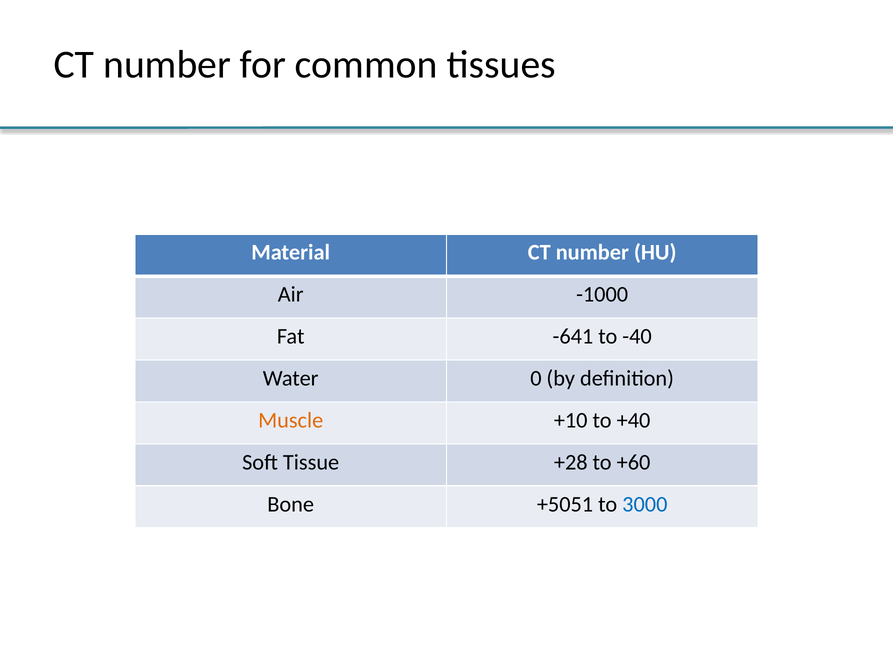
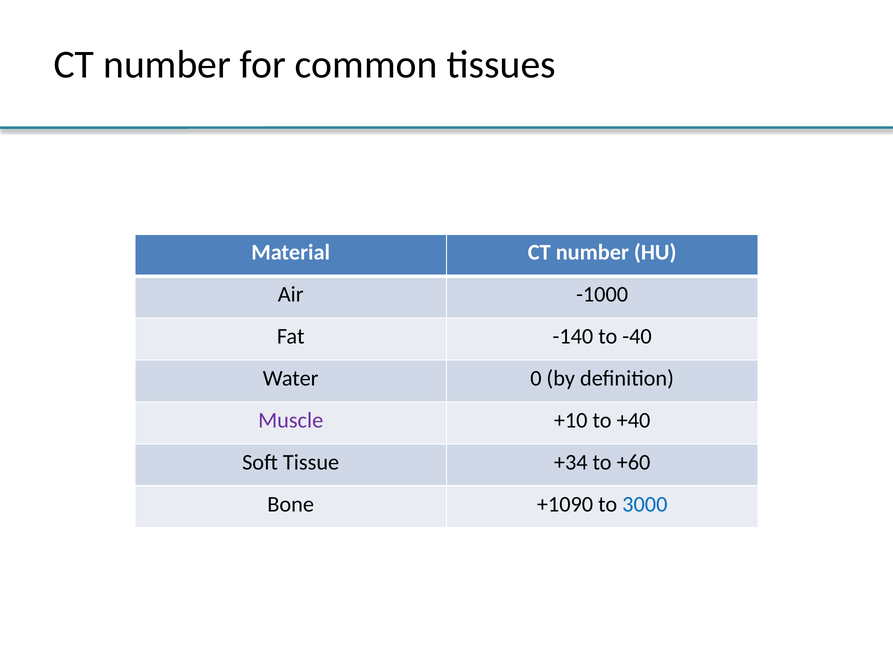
-641: -641 -> -140 (573, 336)
Muscle colour: orange -> purple (291, 420)
+28: +28 -> +34 (571, 462)
+5051: +5051 -> +1090 (565, 504)
